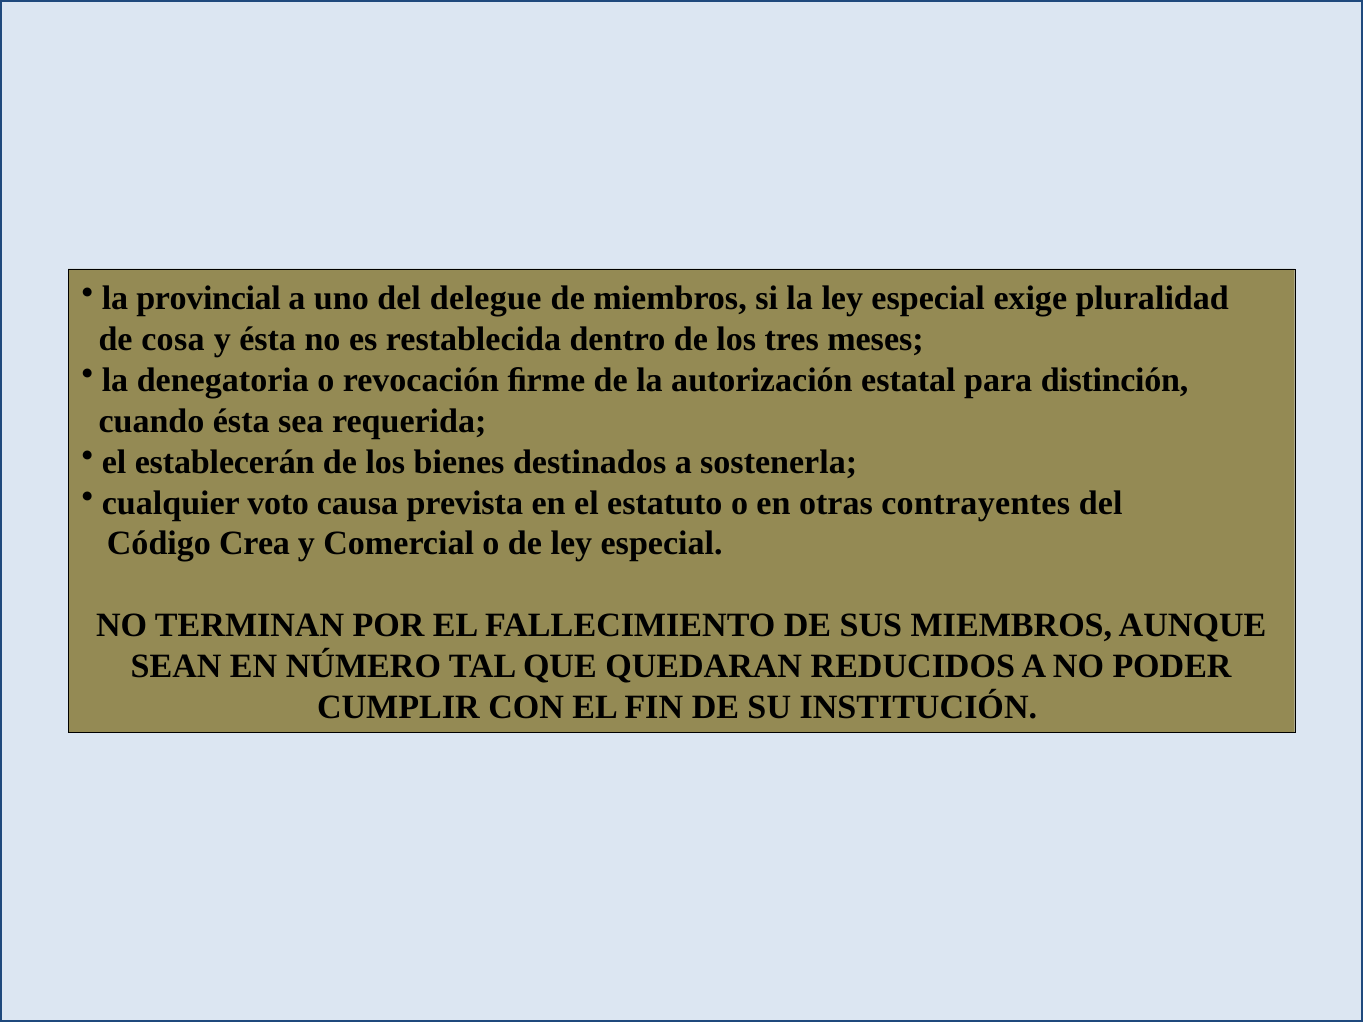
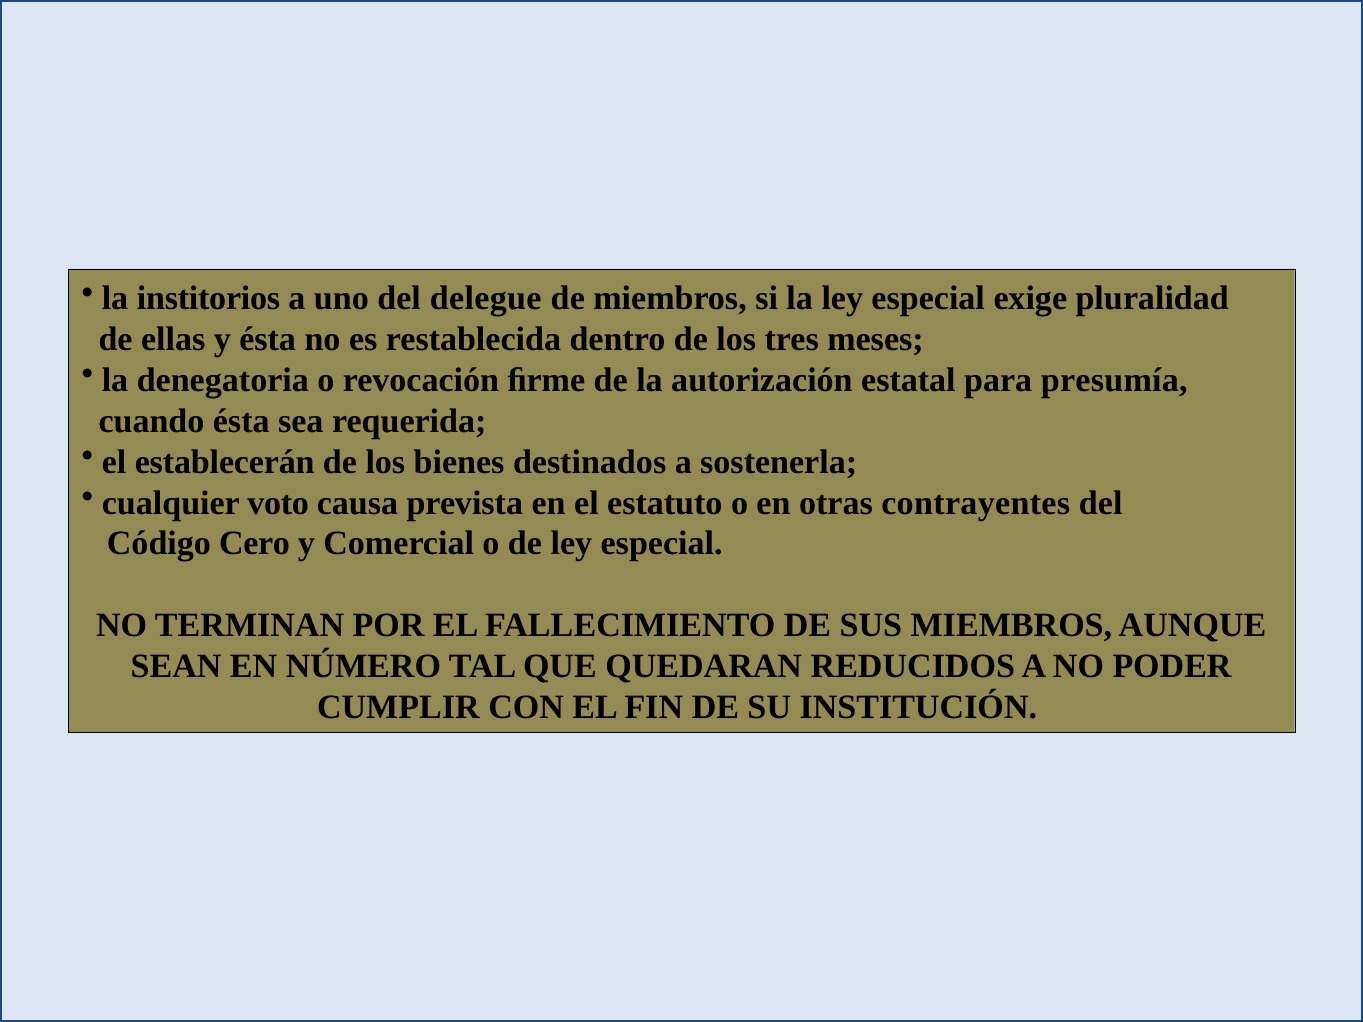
provincial: provincial -> institorios (209, 298)
cosa: cosa -> ellas (173, 339)
distinción: distinción -> presumía (1114, 380)
Crea: Crea -> Cero (254, 544)
